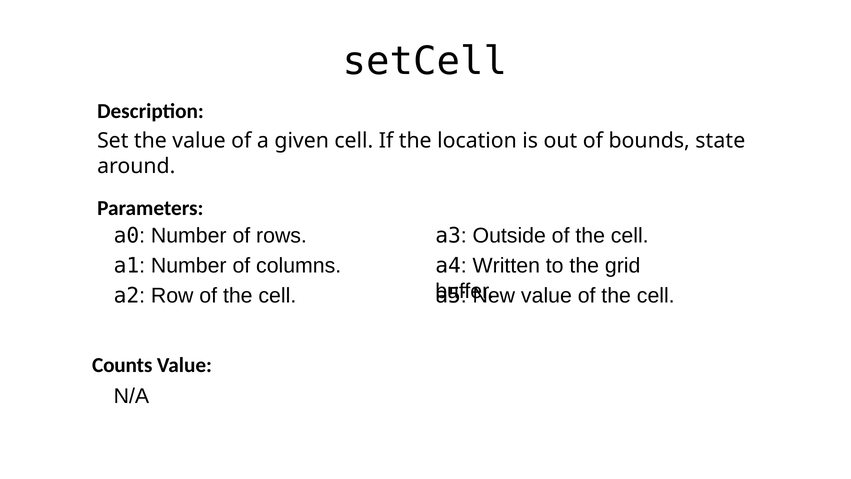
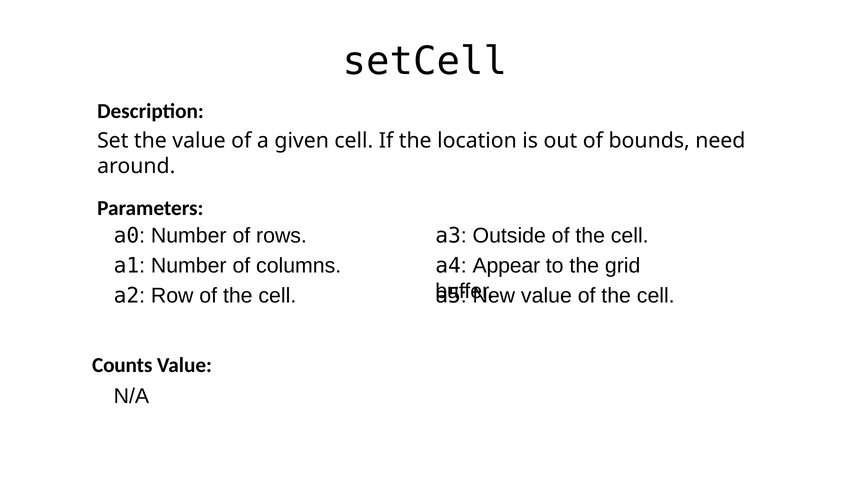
state: state -> need (720, 141)
Written: Written -> Appear (506, 266)
